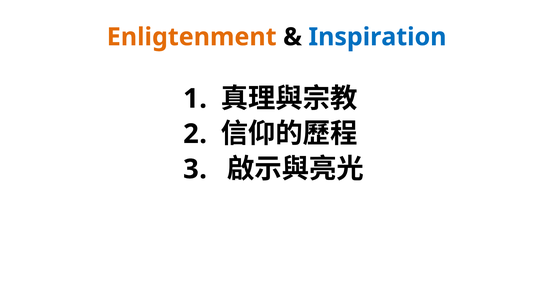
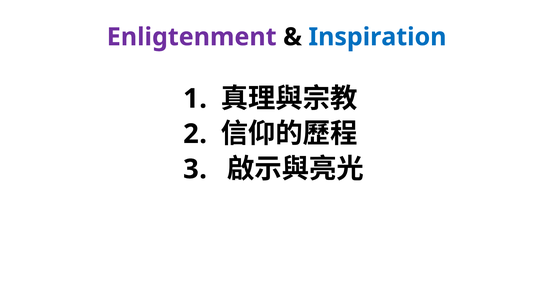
Enligtenment colour: orange -> purple (192, 37)
